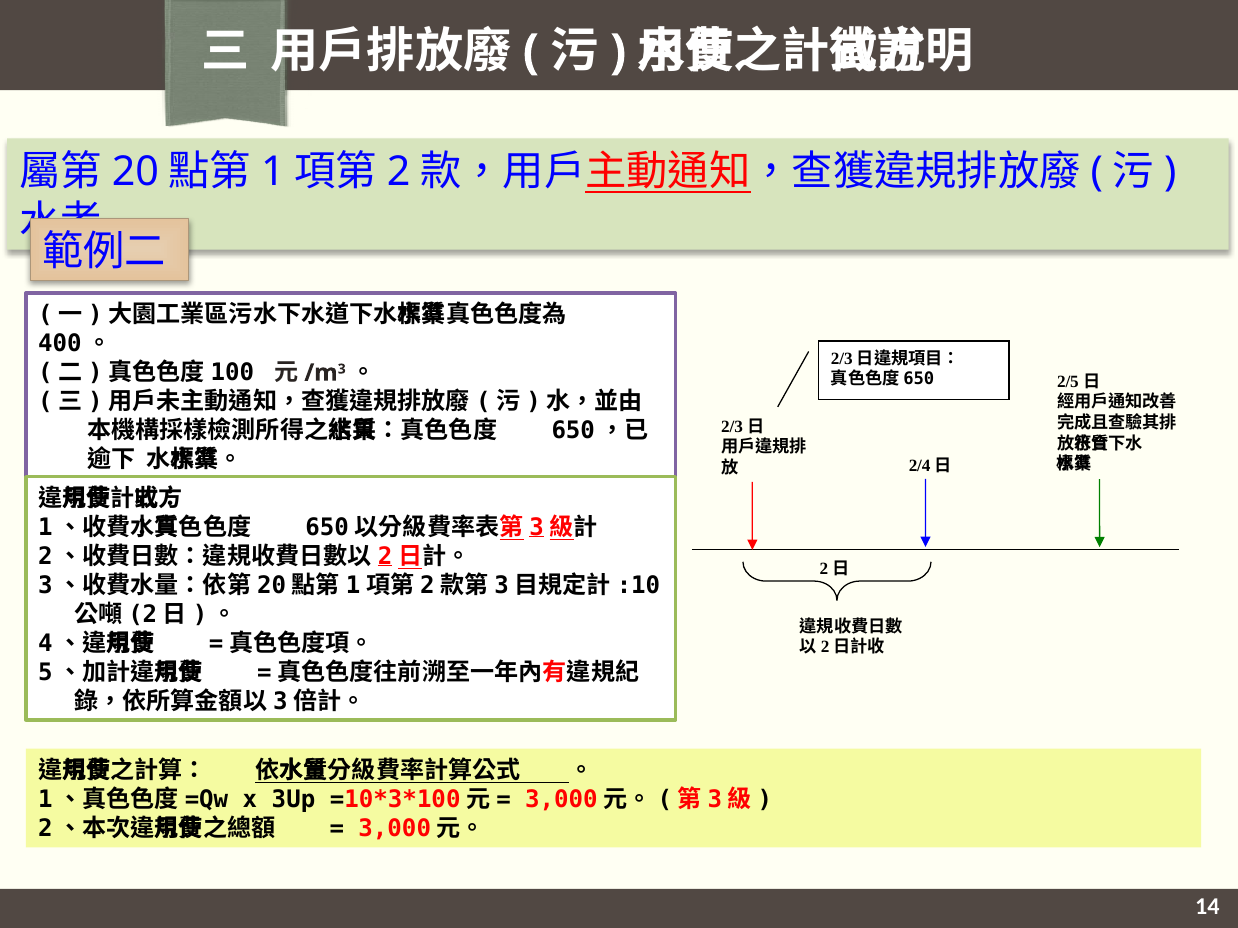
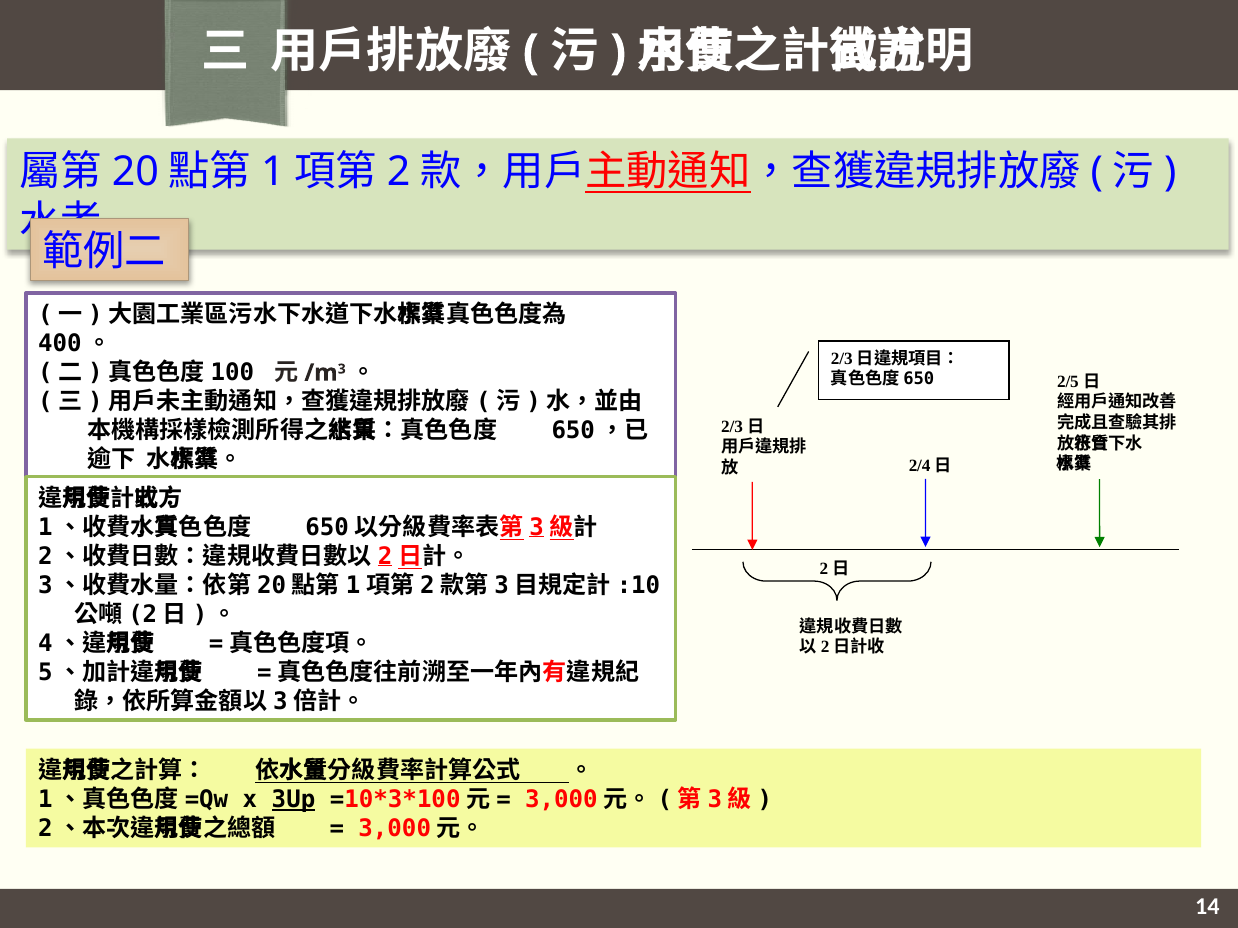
3Up underline: none -> present (294, 800)
